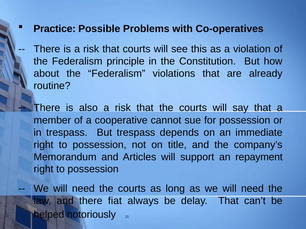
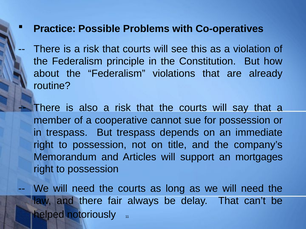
repayment: repayment -> mortgages (259, 157)
fiat: fiat -> fair (115, 201)
